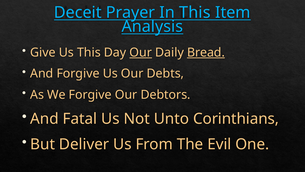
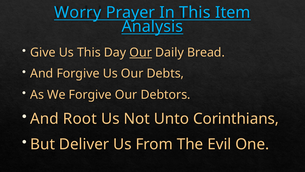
Deceit: Deceit -> Worry (78, 12)
Bread underline: present -> none (206, 52)
Fatal: Fatal -> Root (80, 118)
